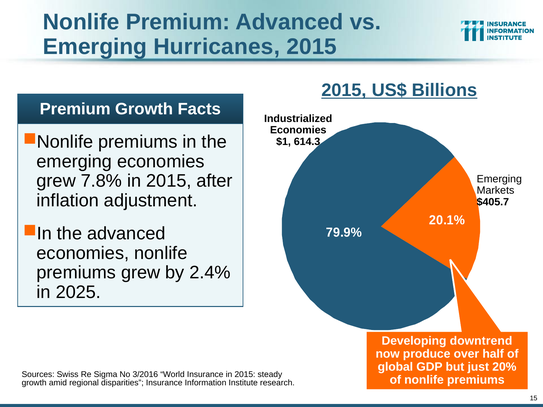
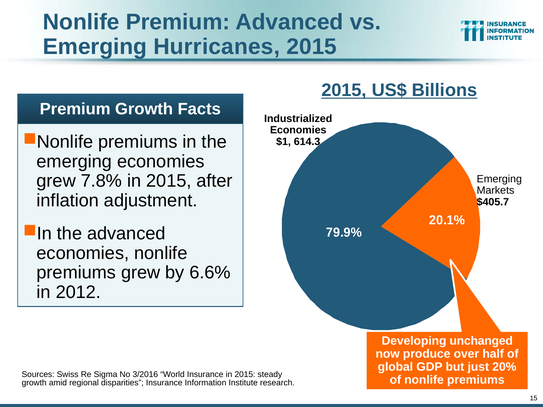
2.4%: 2.4% -> 6.6% (210, 273)
2025: 2025 -> 2012 (78, 292)
downtrend: downtrend -> unchanged (481, 341)
